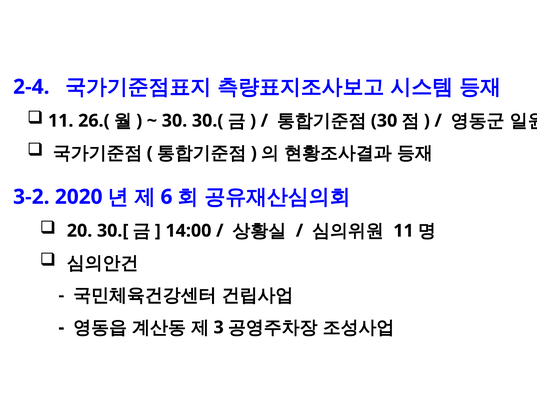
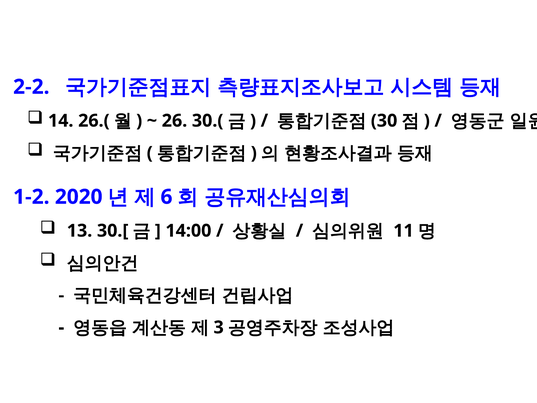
2-4: 2-4 -> 2-2 (31, 87)
11: 11 -> 14 (61, 121)
30: 30 -> 26 (174, 121)
3-2: 3-2 -> 1-2 (31, 197)
20: 20 -> 13 (80, 231)
